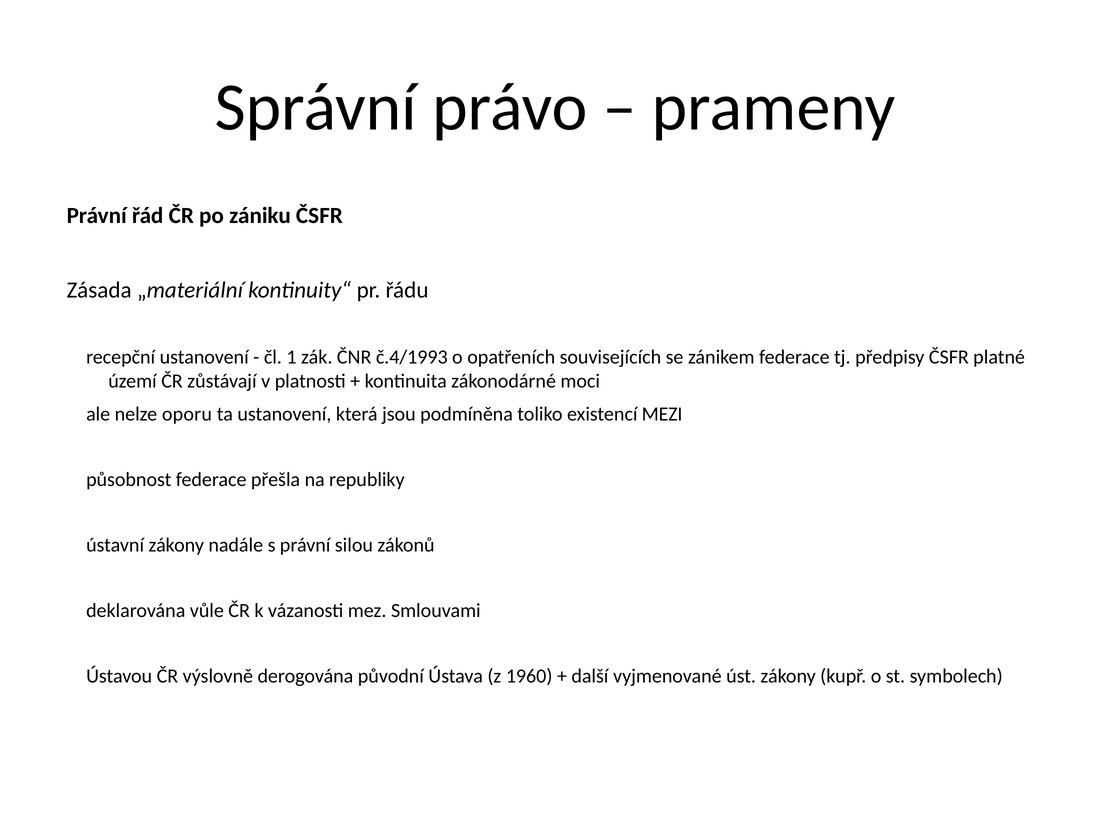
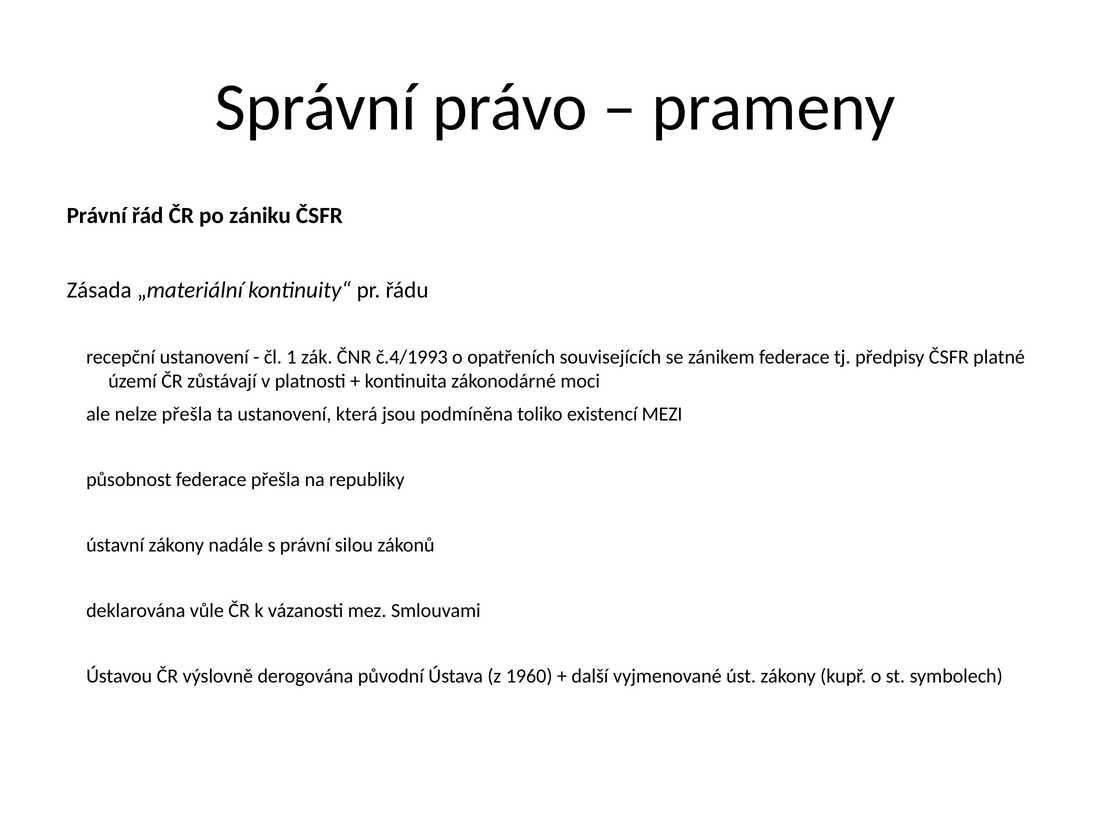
nelze oporu: oporu -> přešla (187, 414)
